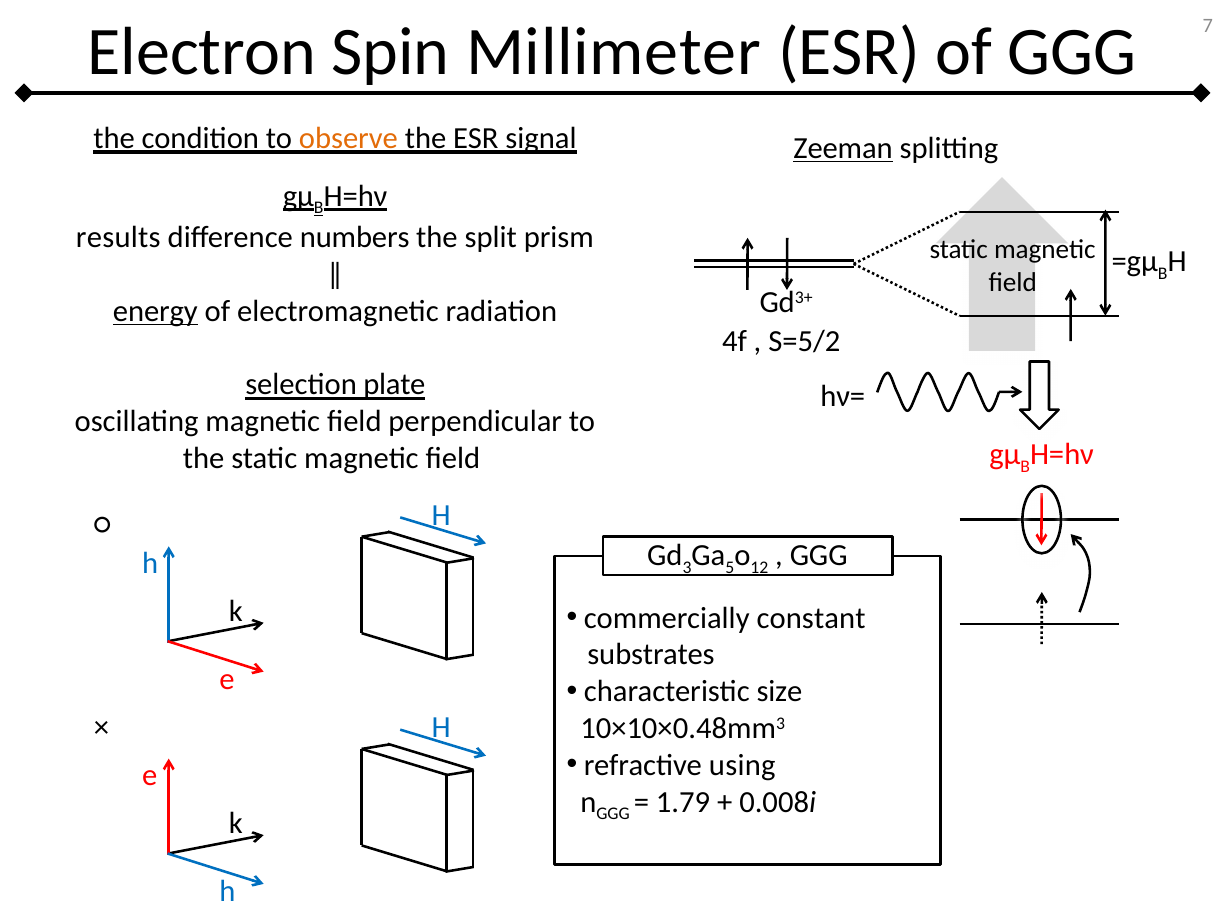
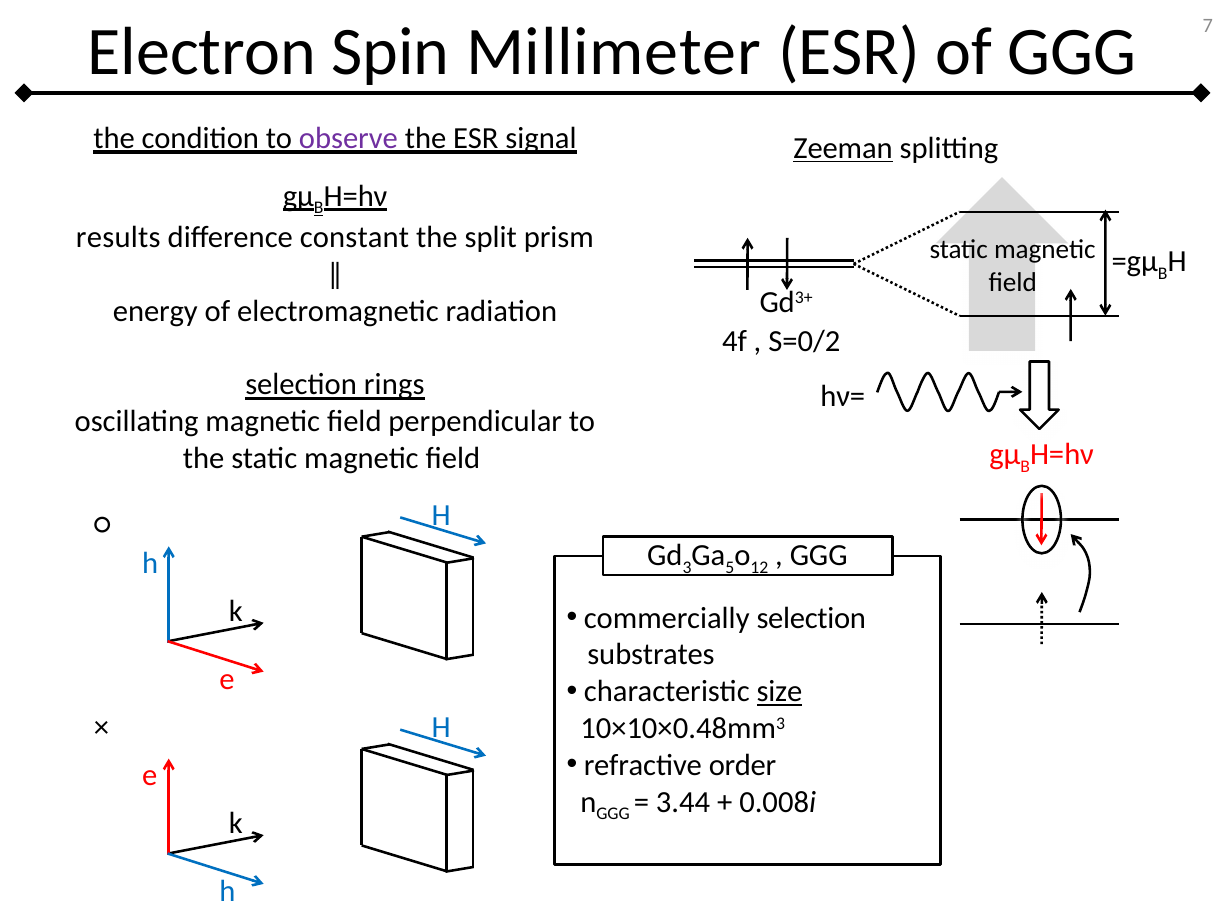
observe colour: orange -> purple (348, 139)
numbers: numbers -> constant (355, 238)
energy underline: present -> none (155, 311)
S=5/2: S=5/2 -> S=0/2 (804, 341)
plate: plate -> rings (394, 385)
commercially constant: constant -> selection (811, 618)
size underline: none -> present (779, 691)
using: using -> order (743, 765)
1.79: 1.79 -> 3.44 (683, 802)
